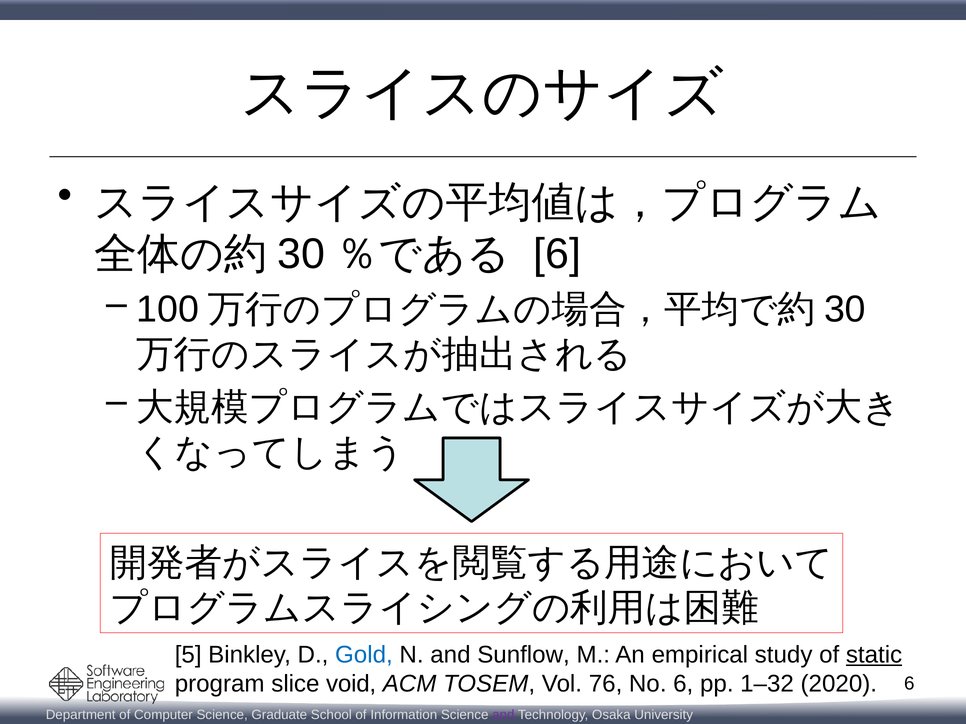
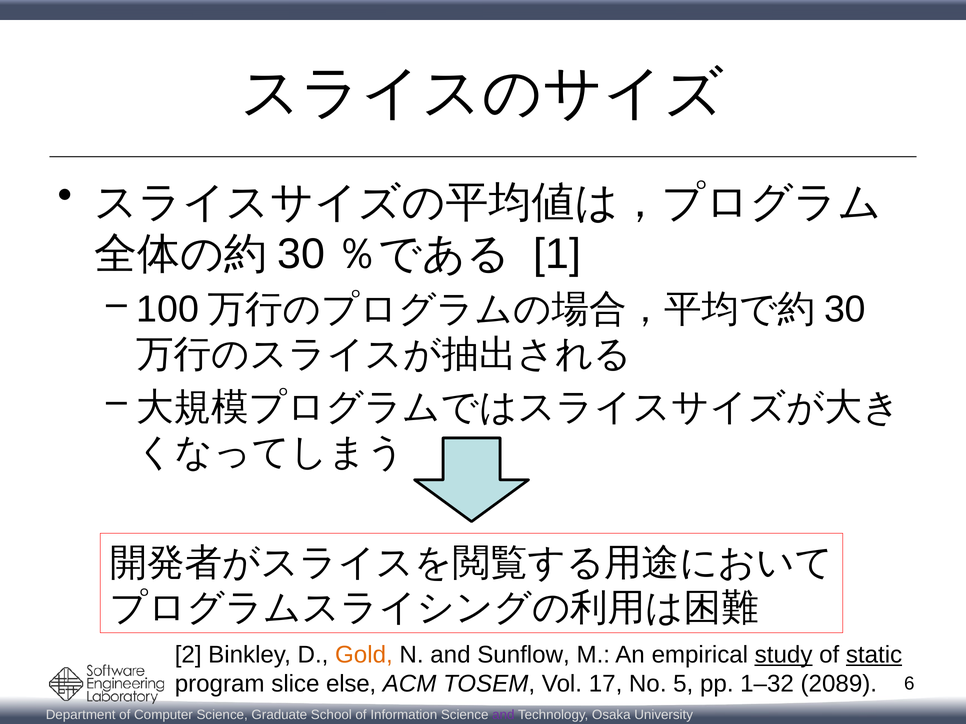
6: 6 -> 1 (557, 254)
5: 5 -> 2 (188, 655)
Gold colour: blue -> orange (364, 655)
study underline: none -> present (784, 655)
void: void -> else (351, 684)
76: 76 -> 17 (606, 684)
No 6: 6 -> 5 (683, 684)
2020: 2020 -> 2089 (839, 684)
